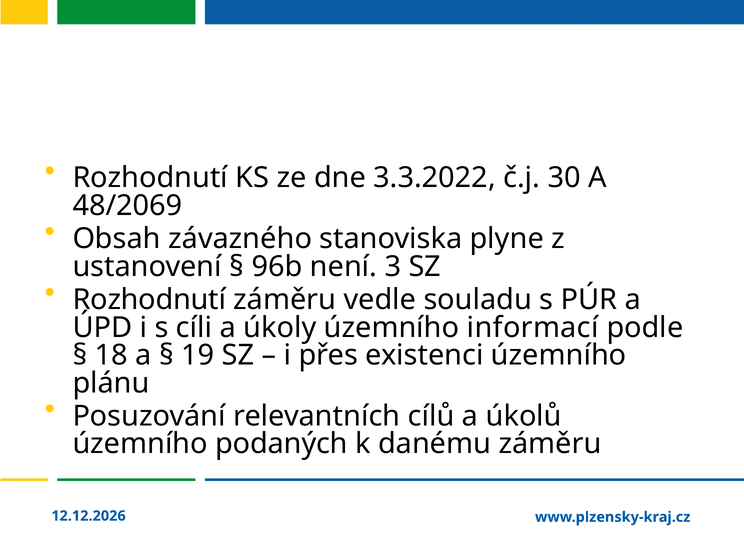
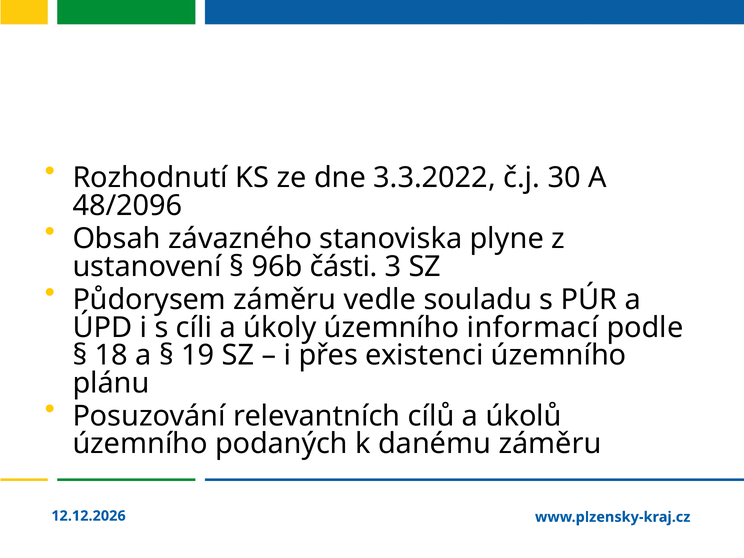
48/2069: 48/2069 -> 48/2096 (128, 206)
není: není -> části (344, 267)
Rozhodnutí: Rozhodnutí -> Půdorysem (149, 300)
